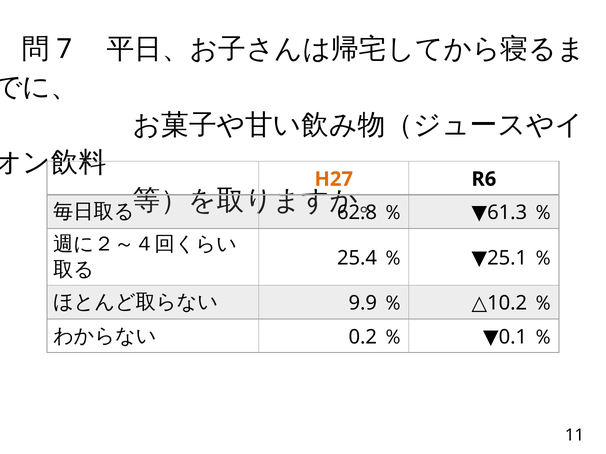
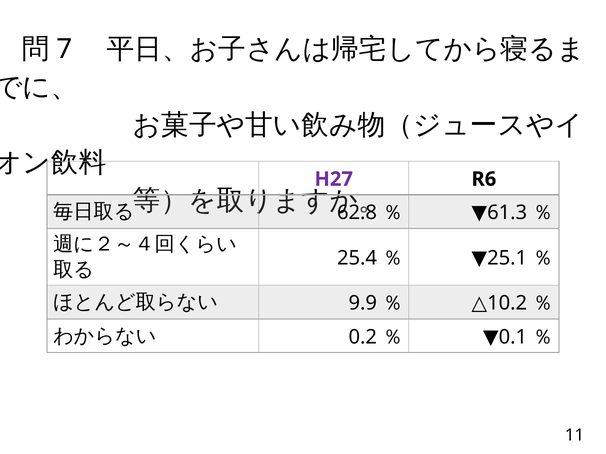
H27 colour: orange -> purple (334, 179)
